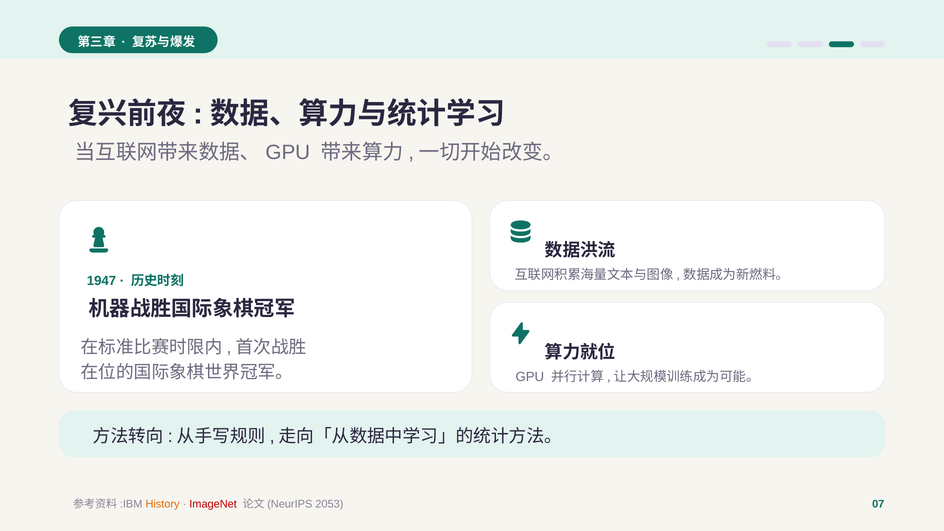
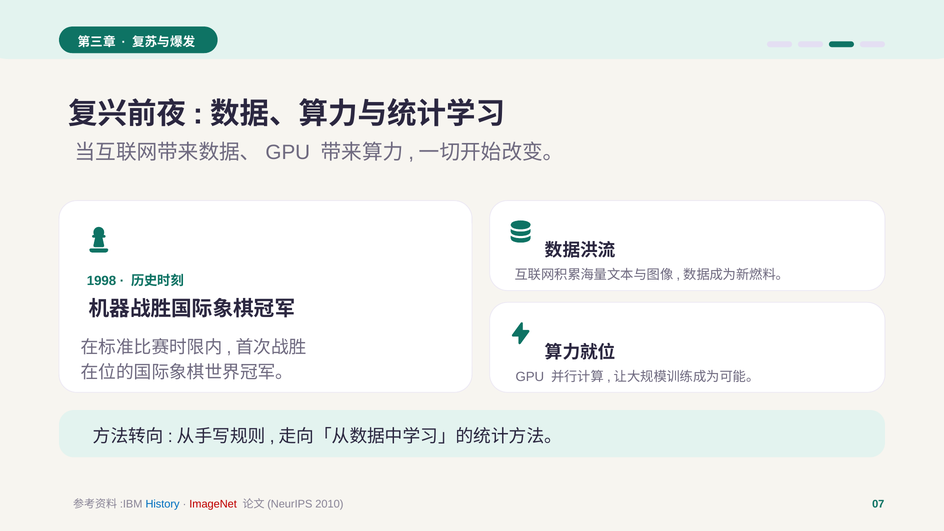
1947: 1947 -> 1998 (102, 281)
History colour: orange -> blue (163, 504)
2053: 2053 -> 2010 (329, 504)
